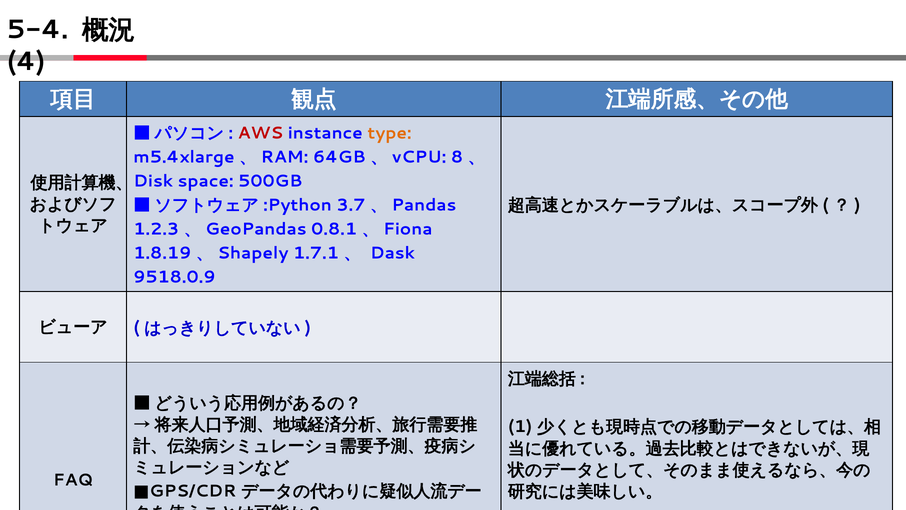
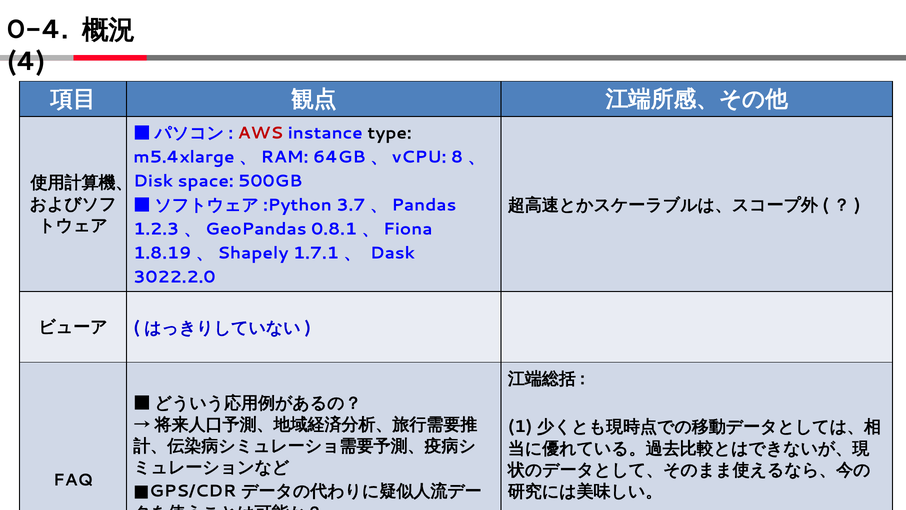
5-4: 5-4 -> 0-4 (38, 30)
type colour: orange -> black (389, 133)
9518.0.9: 9518.0.9 -> 3022.2.0 (174, 277)
